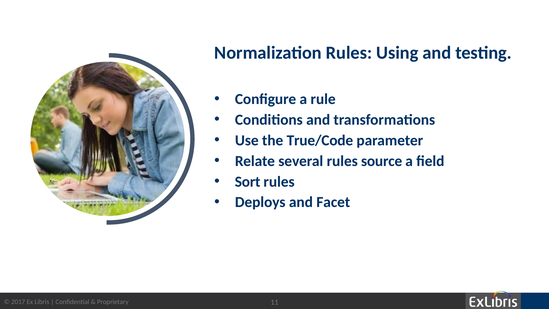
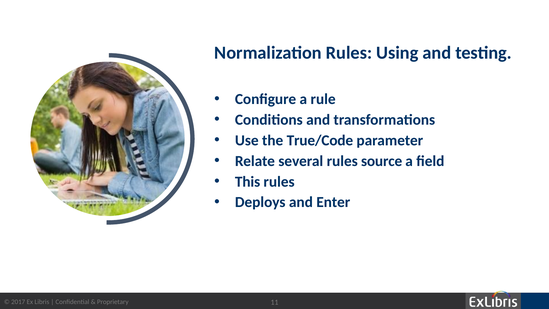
Sort: Sort -> This (248, 182)
Facet: Facet -> Enter (333, 202)
